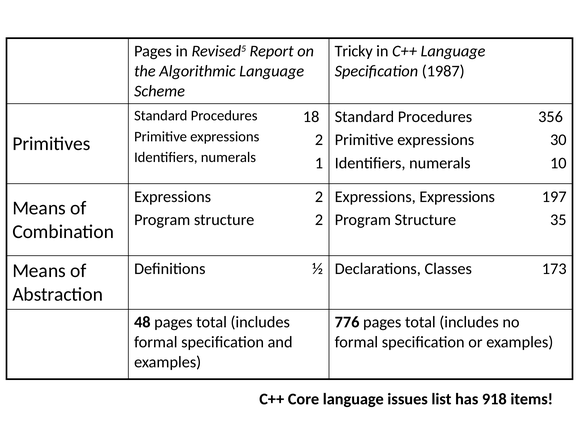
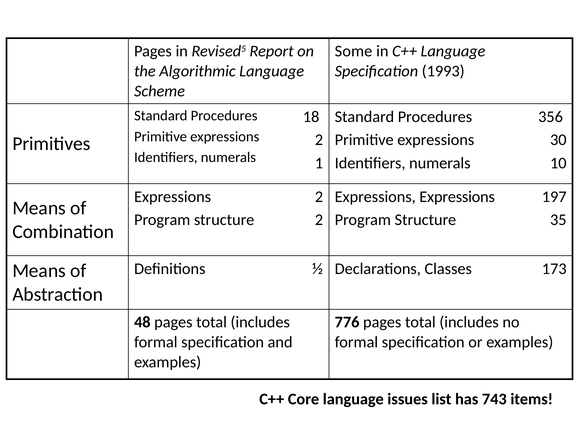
Tricky: Tricky -> Some (354, 51)
1987: 1987 -> 1993 (443, 71)
918: 918 -> 743 (494, 399)
